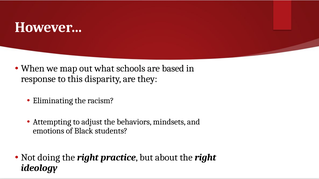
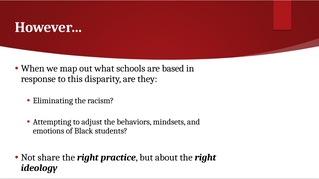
doing: doing -> share (49, 158)
